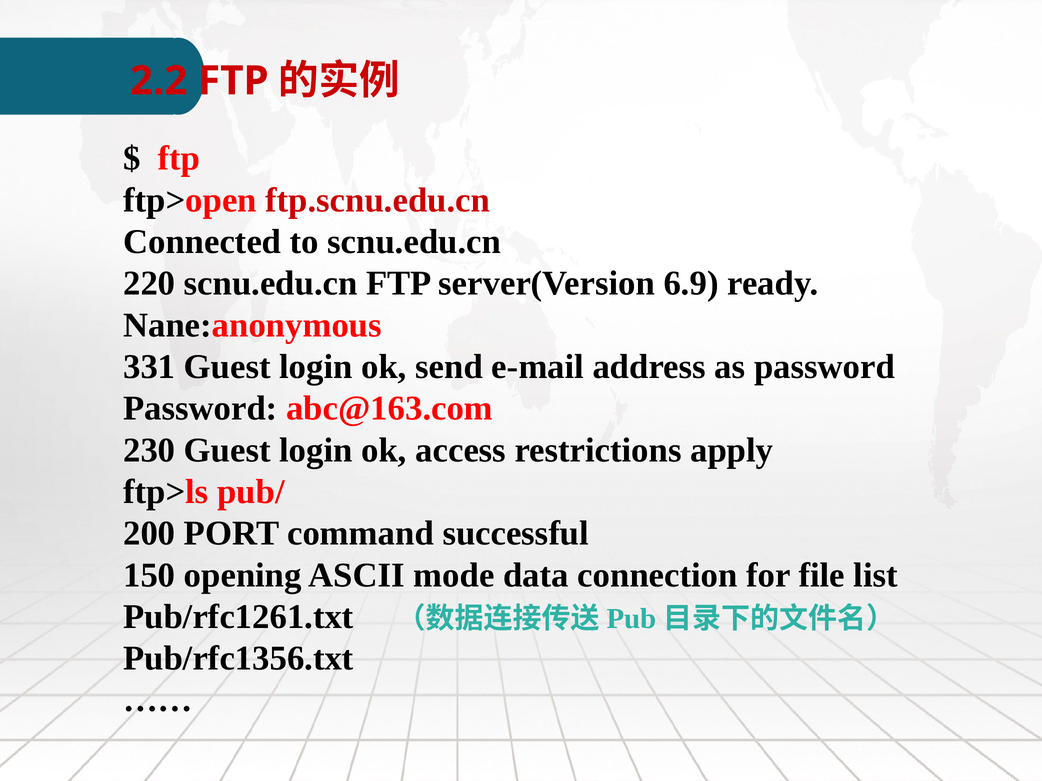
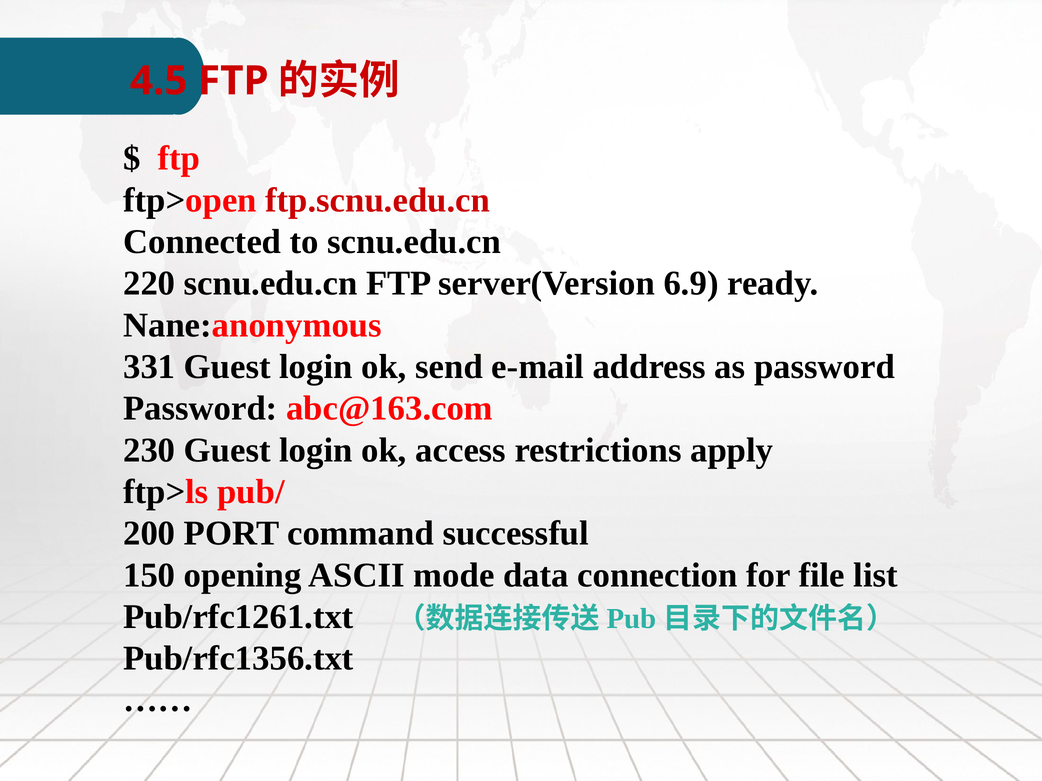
2.2: 2.2 -> 4.5 (159, 81)
